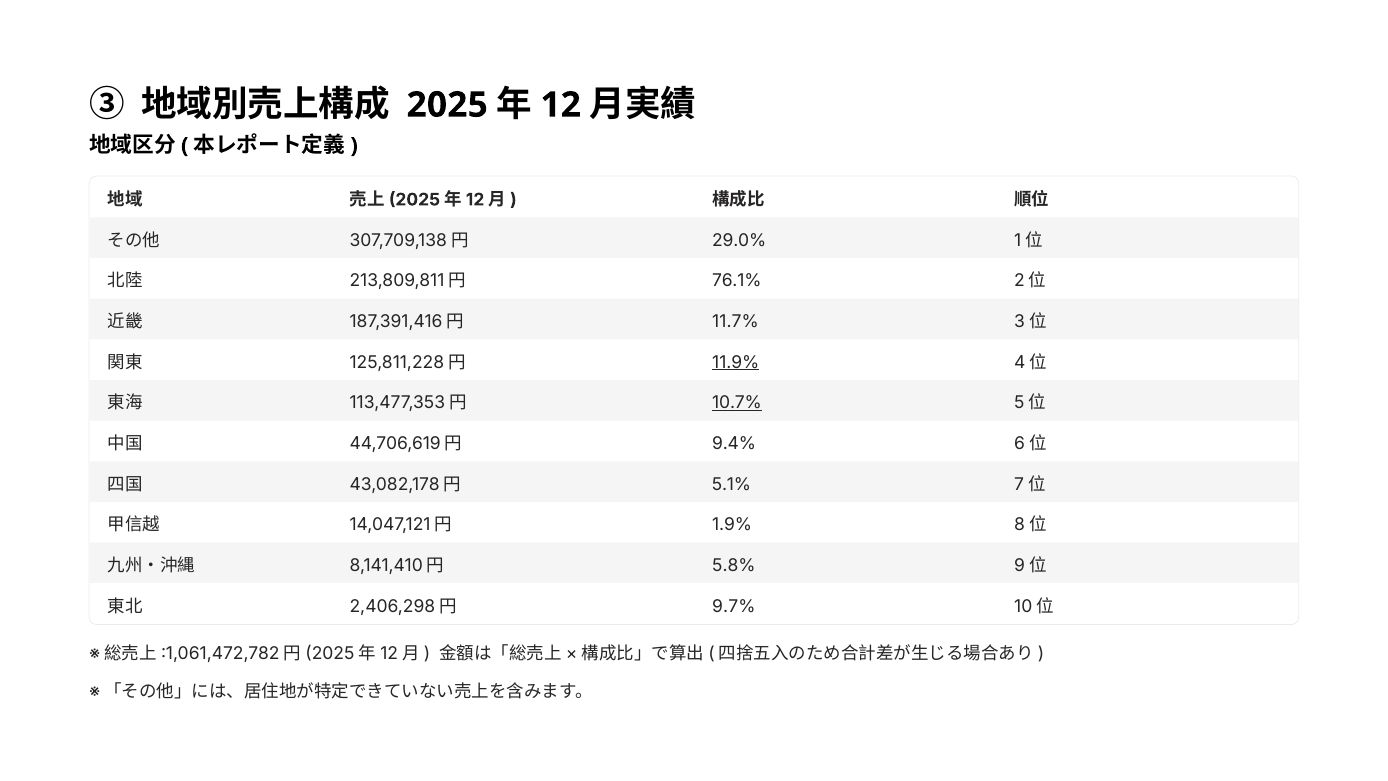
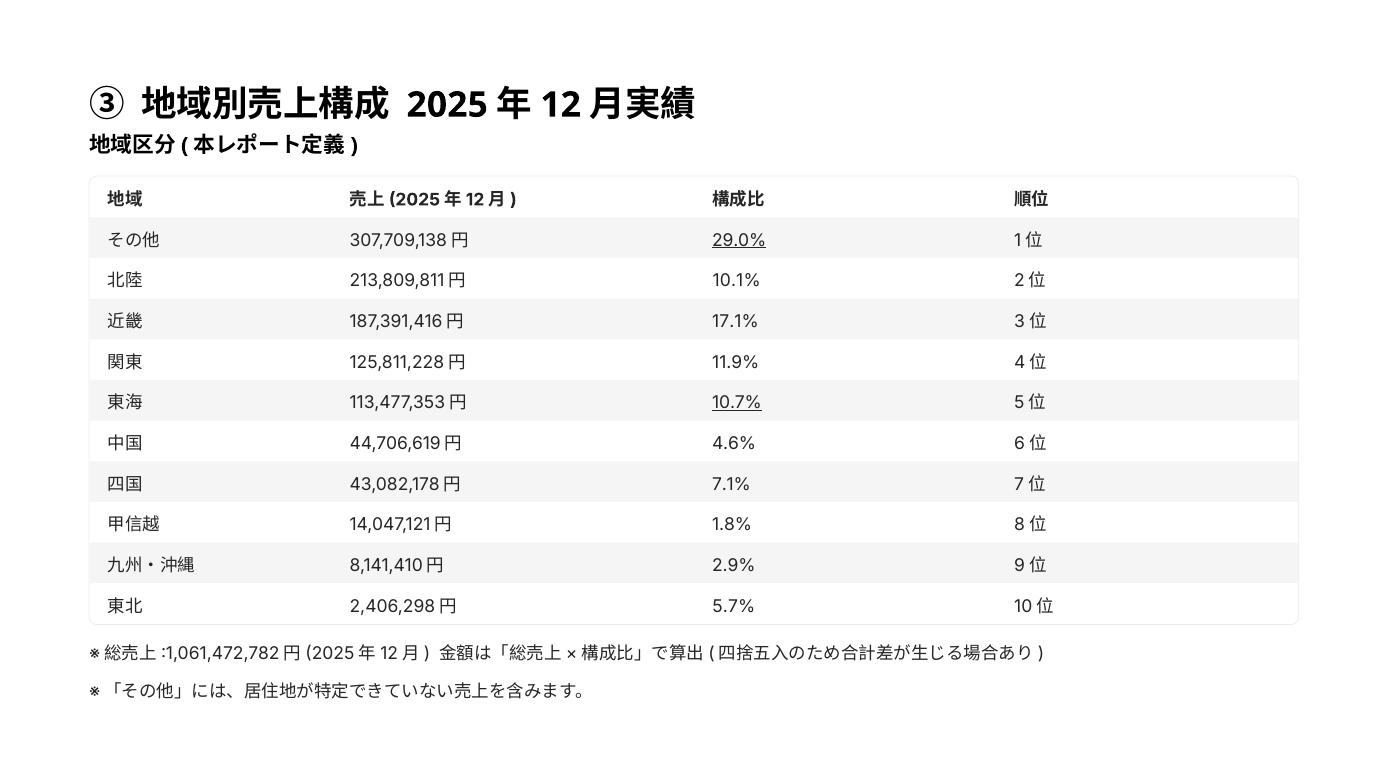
29.0% underline: none -> present (739, 240)
76.1%: 76.1% -> 10.1% (737, 281)
11.7%: 11.7% -> 17.1% (736, 322)
11.9% underline: present -> none (736, 362)
9.4%: 9.4% -> 4.6% (734, 444)
5.1%: 5.1% -> 7.1% (732, 484)
1.9%: 1.9% -> 1.8% (732, 525)
5.8%: 5.8% -> 2.9% (734, 565)
9.7%: 9.7% -> 5.7% (734, 606)
